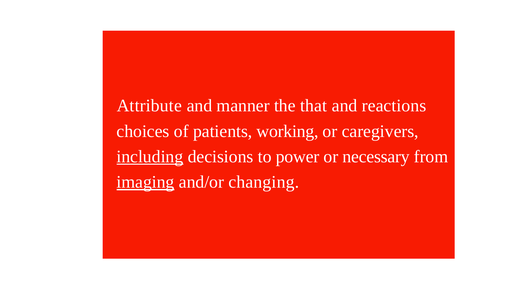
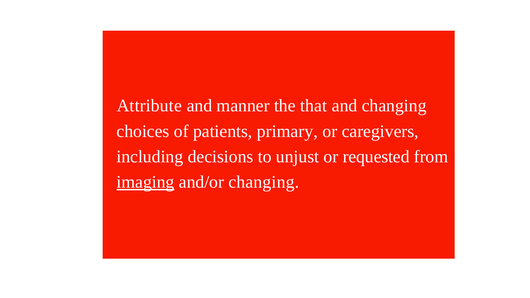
and reactions: reactions -> changing (394, 106)
working: working -> primary (287, 131)
including underline: present -> none (150, 157)
power: power -> unjust (298, 157)
necessary: necessary -> requested (376, 157)
